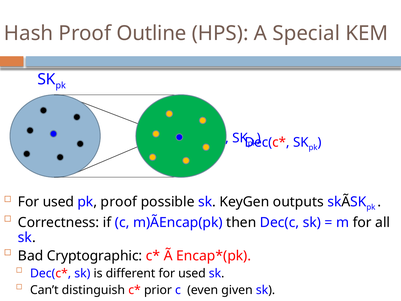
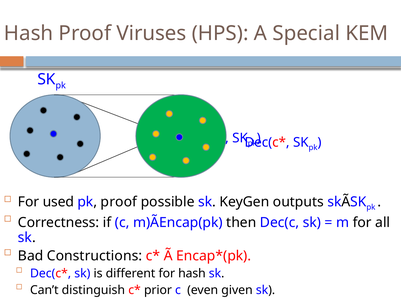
Outline: Outline -> Viruses (151, 33)
Cryptographic: Cryptographic -> Constructions (95, 256)
different for used: used -> hash (192, 273)
